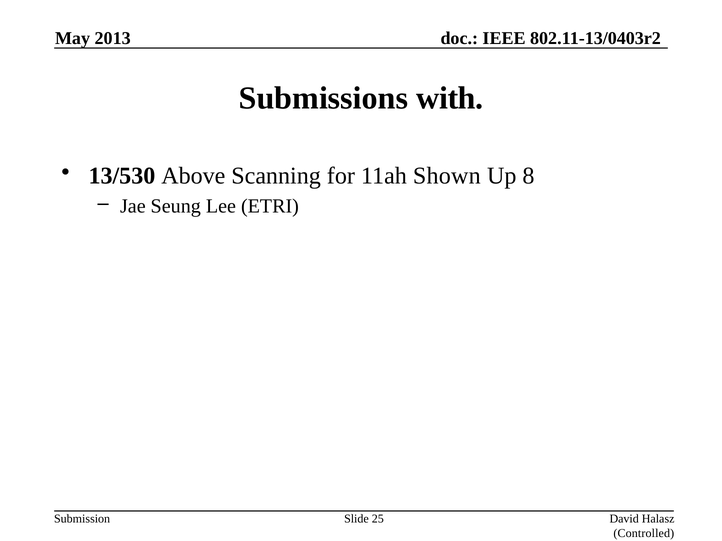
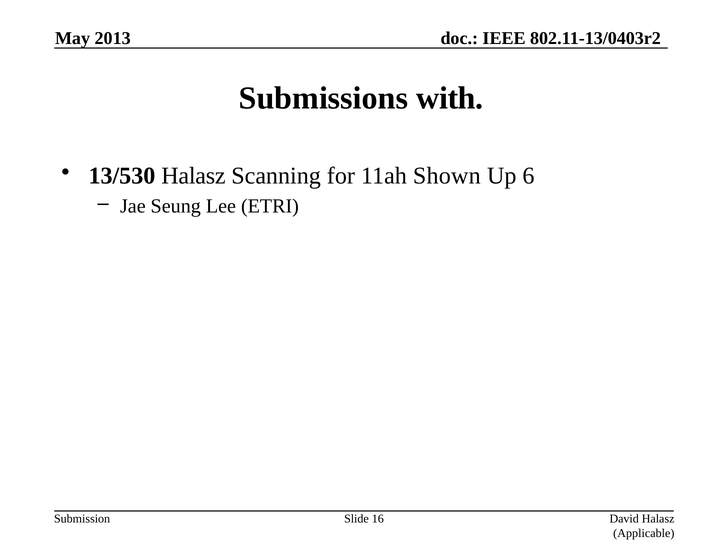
13/530 Above: Above -> Halasz (193, 176)
8: 8 -> 6 (529, 176)
25: 25 -> 16 (378, 519)
Controlled: Controlled -> Applicable (644, 534)
